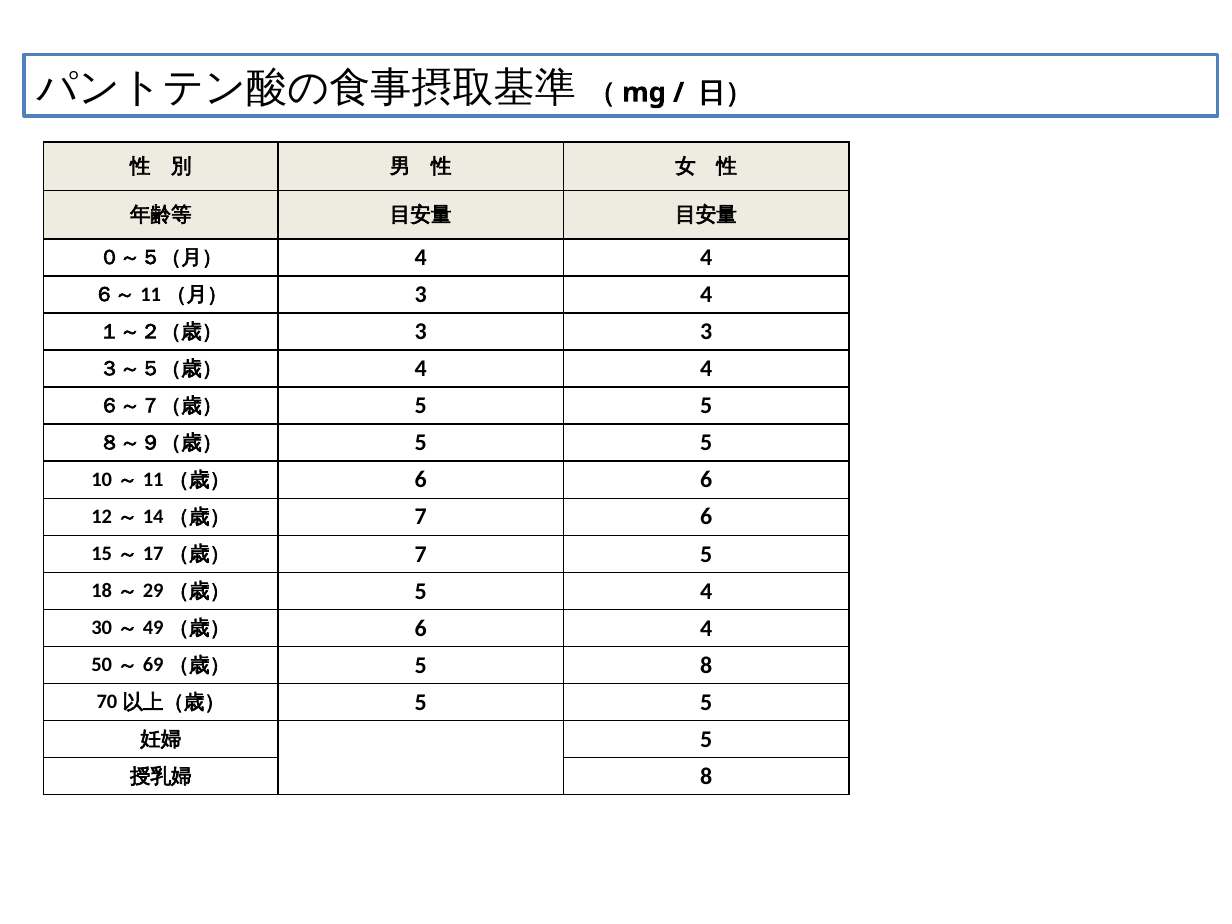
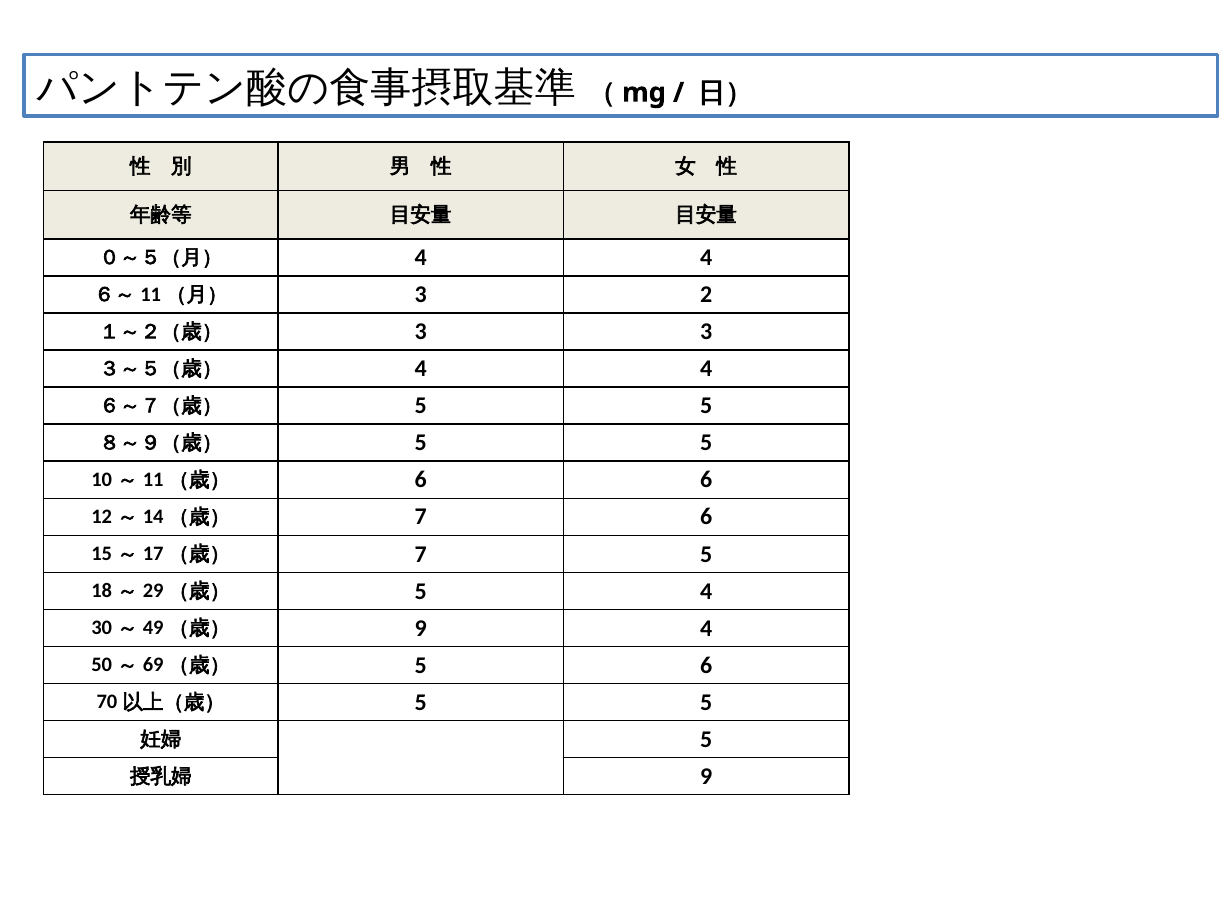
3 4: 4 -> 2 (706, 295)
6: 6 -> 9 (421, 628)
5 8: 8 -> 6 (706, 665)
8: 8 -> 9 (706, 776)
